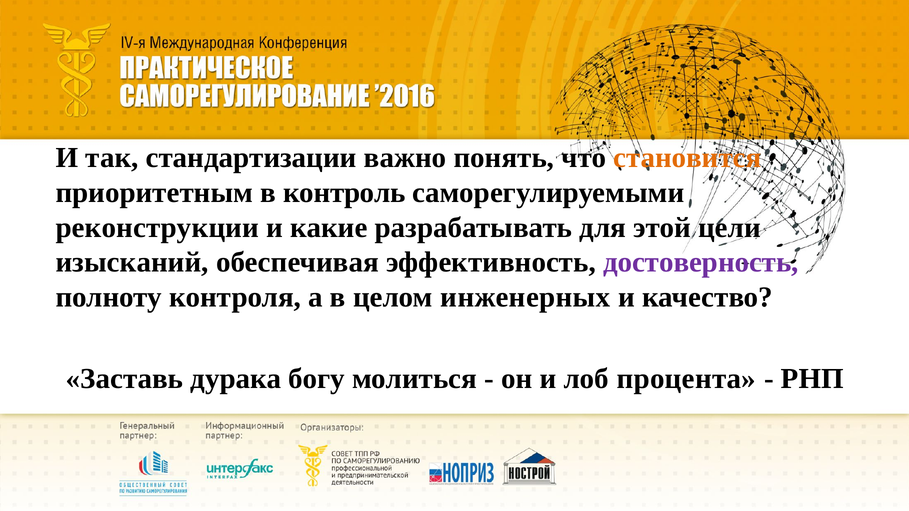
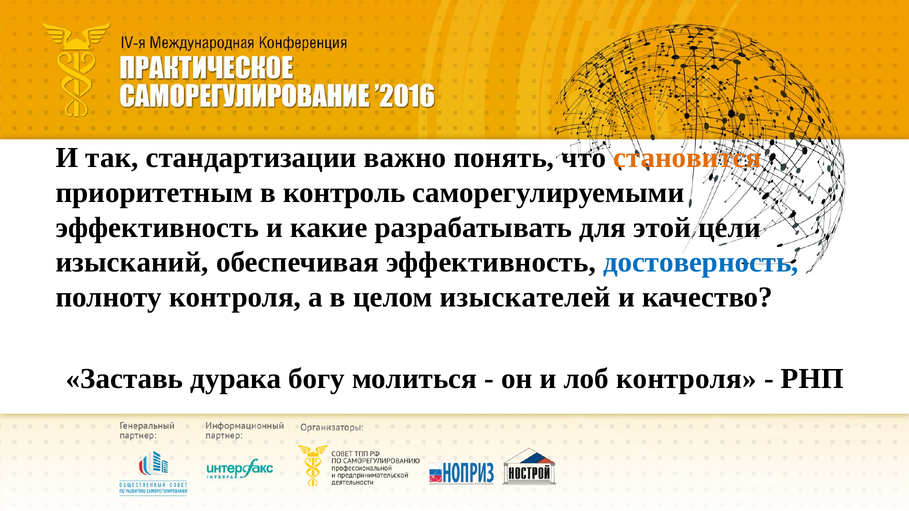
реконструкции: реконструкции -> эффективность (157, 228)
достоверность colour: purple -> blue (701, 262)
инженерных: инженерных -> изыскателей (525, 297)
лоб процента: процента -> контроля (686, 379)
